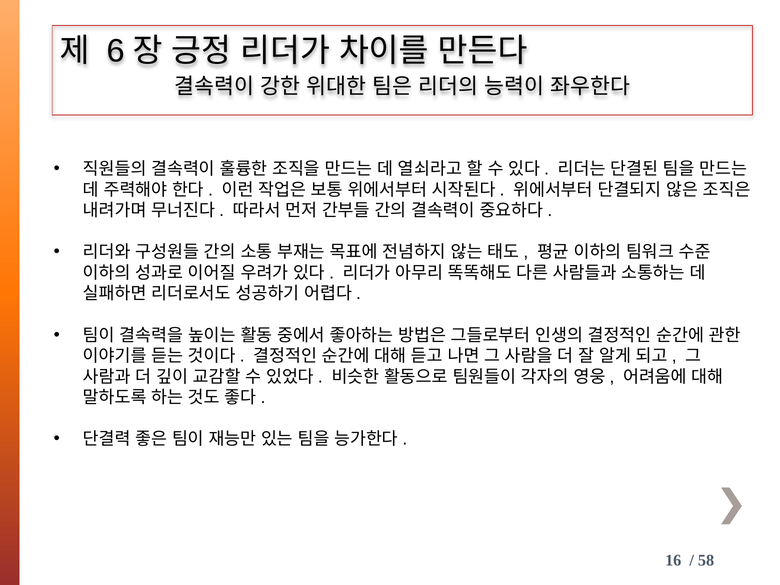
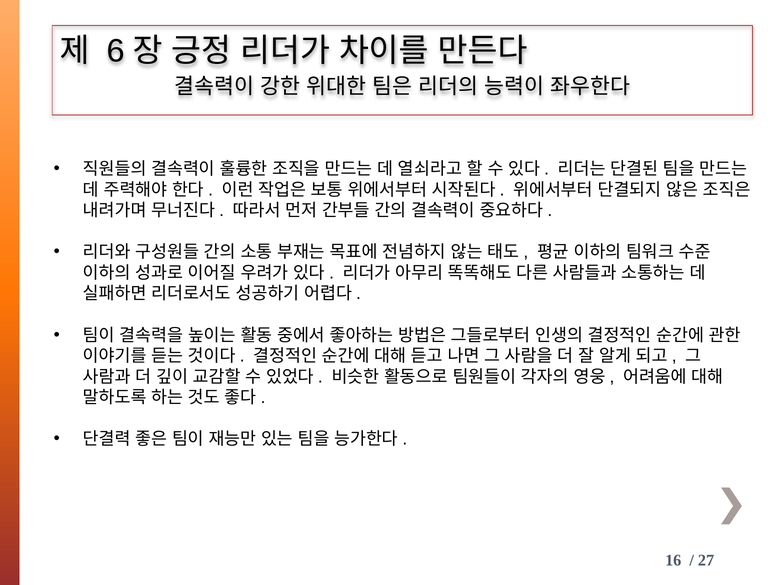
58: 58 -> 27 (706, 561)
